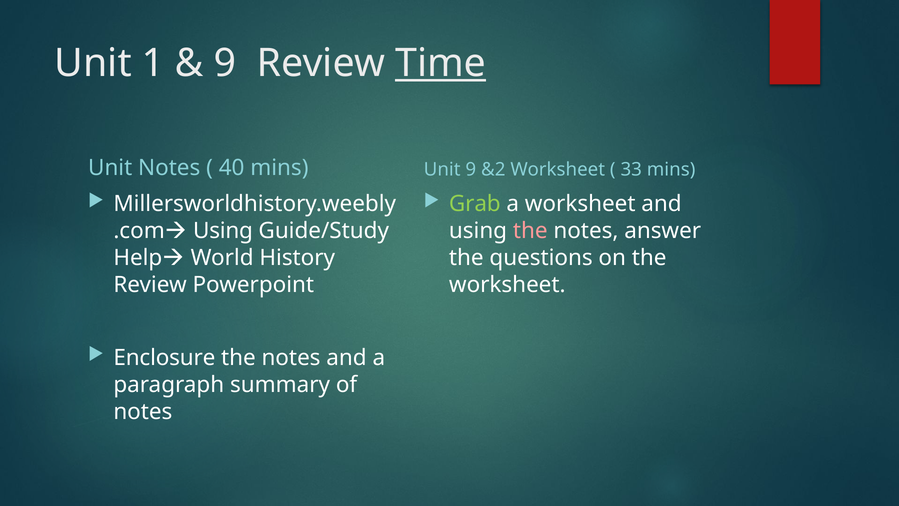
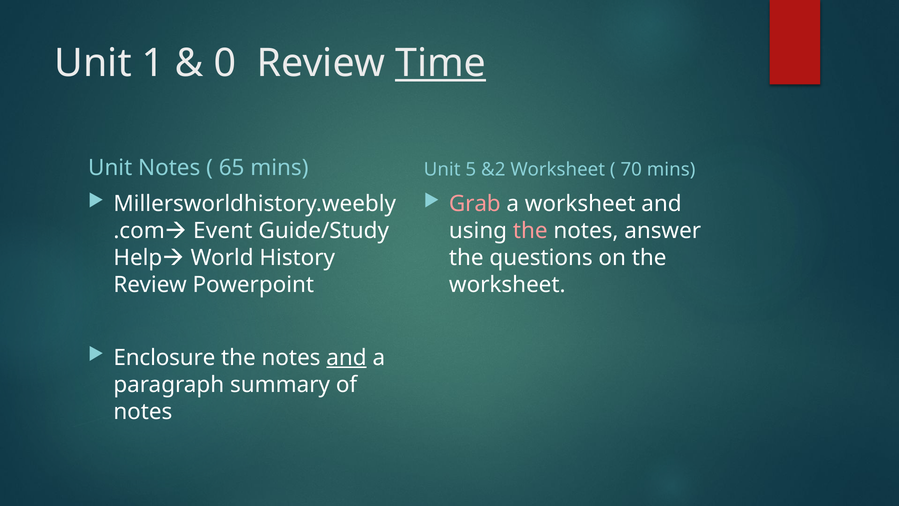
9: 9 -> 0 (225, 63)
40: 40 -> 65 (232, 168)
Unit 9: 9 -> 5 (471, 170)
33: 33 -> 70 (631, 170)
Grab colour: light green -> pink (475, 204)
Using: Using -> Event (223, 231)
and underline: none -> present (347, 357)
